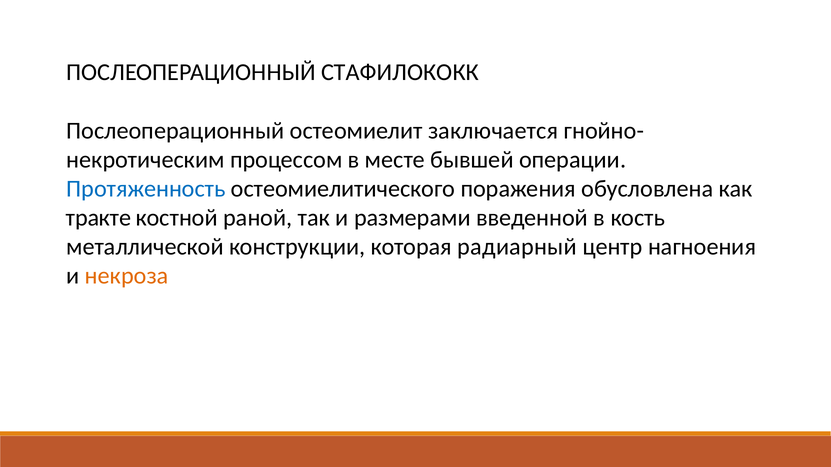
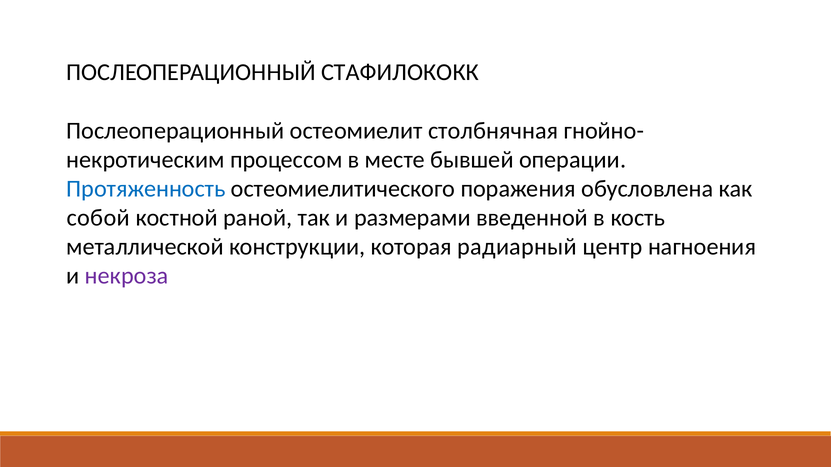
заключается: заключается -> столбнячная (493, 131)
тракте: тракте -> собой (98, 218)
некроза colour: orange -> purple (127, 276)
